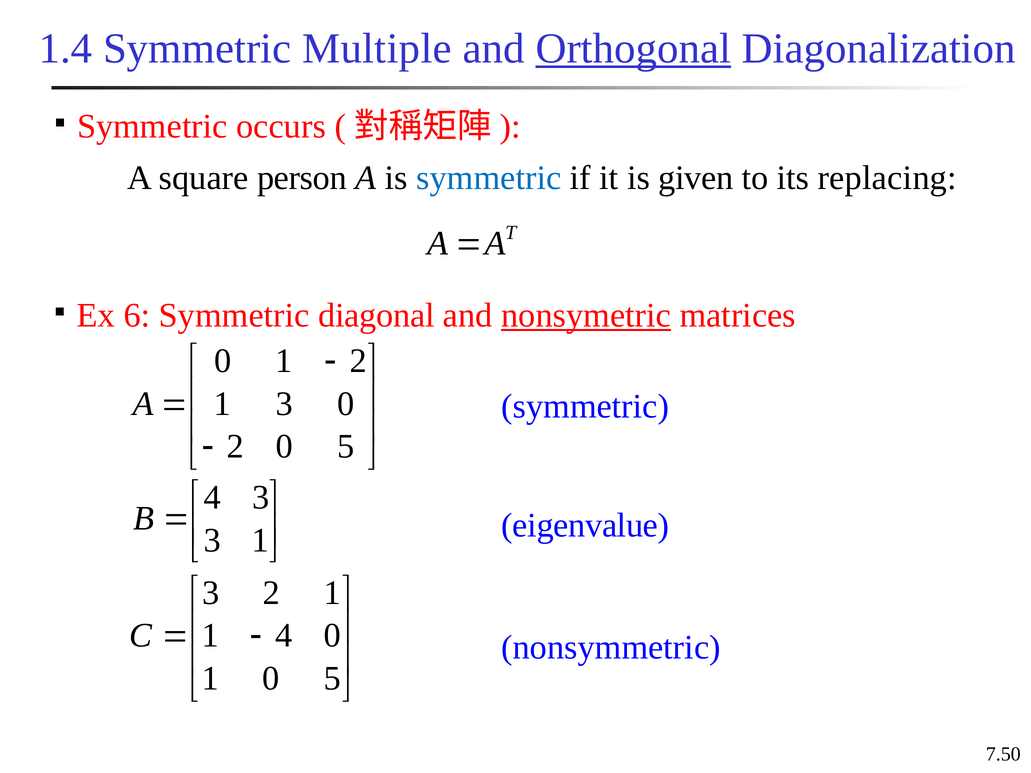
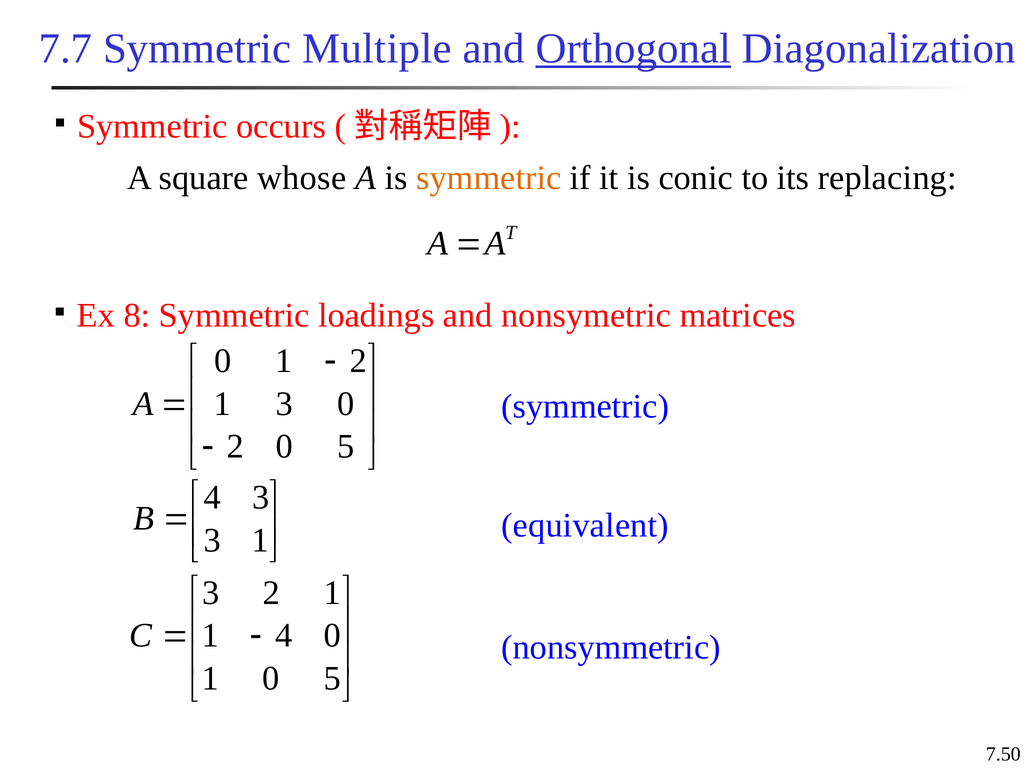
1.4: 1.4 -> 7.7 (65, 48)
person: person -> whose (302, 178)
symmetric colour: blue -> orange (489, 178)
given: given -> conic (696, 178)
6: 6 -> 8 (137, 316)
diagonal: diagonal -> loadings (376, 316)
nonsymetric underline: present -> none (586, 316)
eigenvalue: eigenvalue -> equivalent (585, 526)
